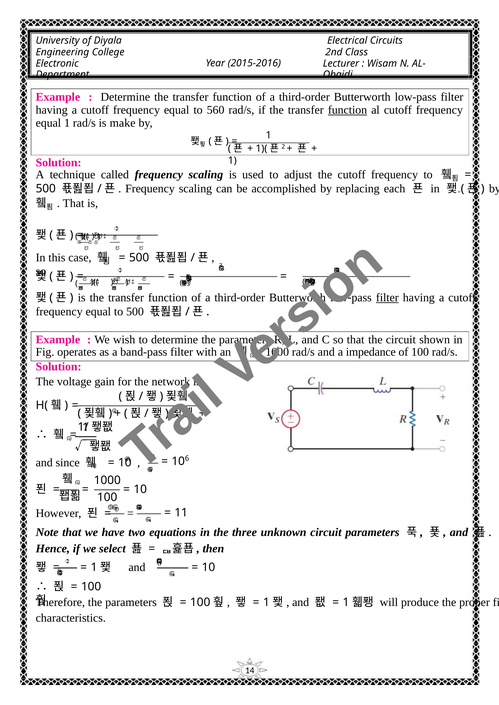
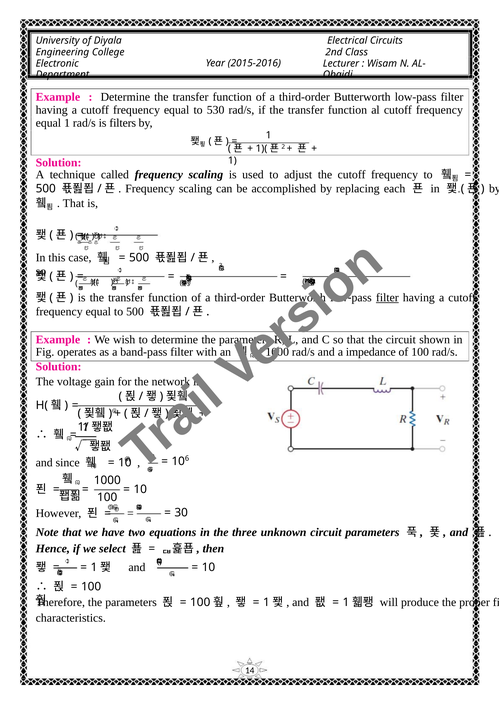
560: 560 -> 530 (216, 110)
function underline: present -> none (348, 110)
make: make -> filters (123, 123)
11: 11 -> 30 (181, 513)
